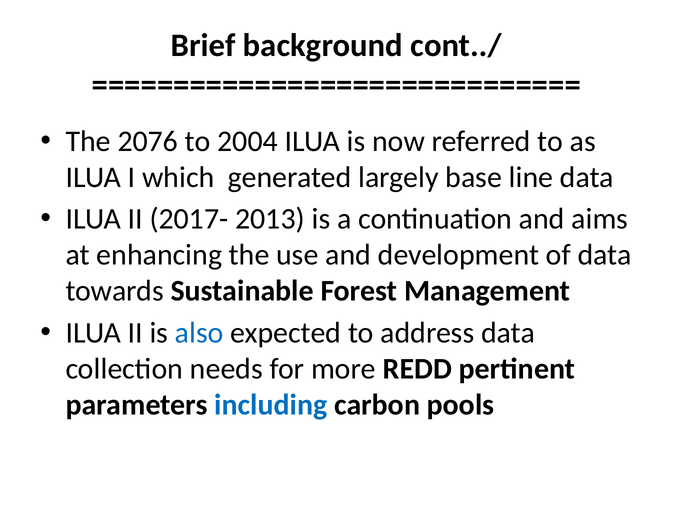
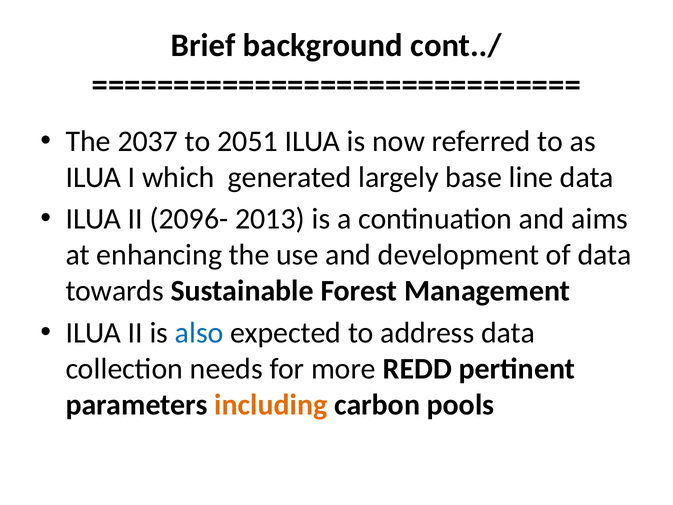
2076: 2076 -> 2037 (148, 141)
2004: 2004 -> 2051 (247, 141)
2017-: 2017- -> 2096- (189, 219)
including colour: blue -> orange (271, 404)
